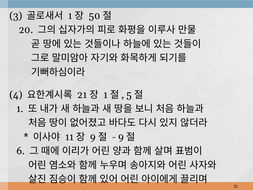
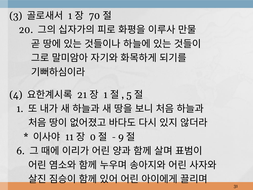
50: 50 -> 70 (95, 16)
9: 9 -> 0 (93, 137)
